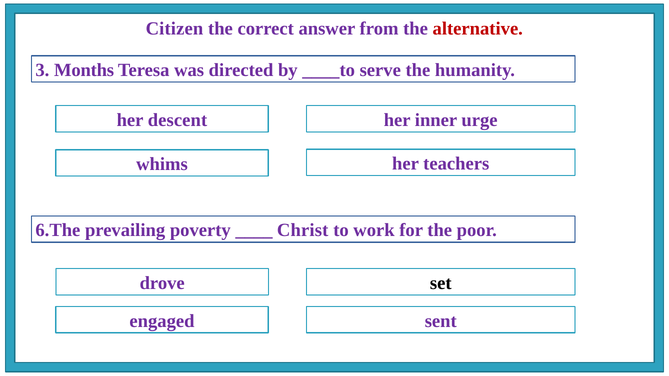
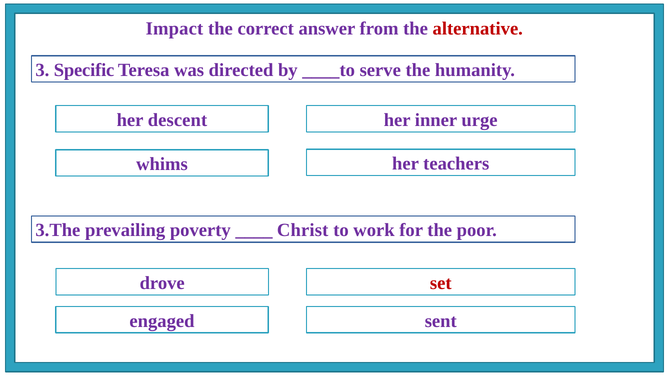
Citizen: Citizen -> Impact (174, 28)
Months: Months -> Specific (84, 70)
6.The: 6.The -> 3.The (58, 231)
set colour: black -> red (441, 283)
